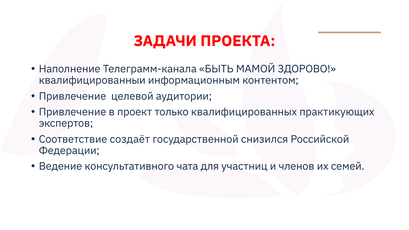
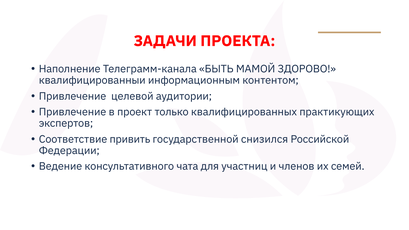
создаёт: создаёт -> привить (130, 139)
